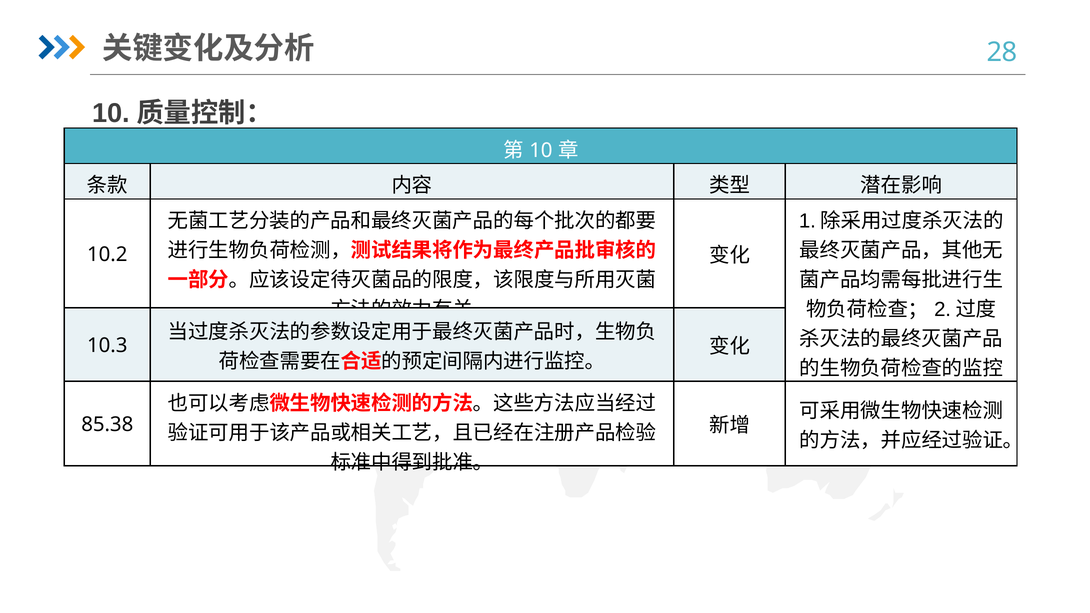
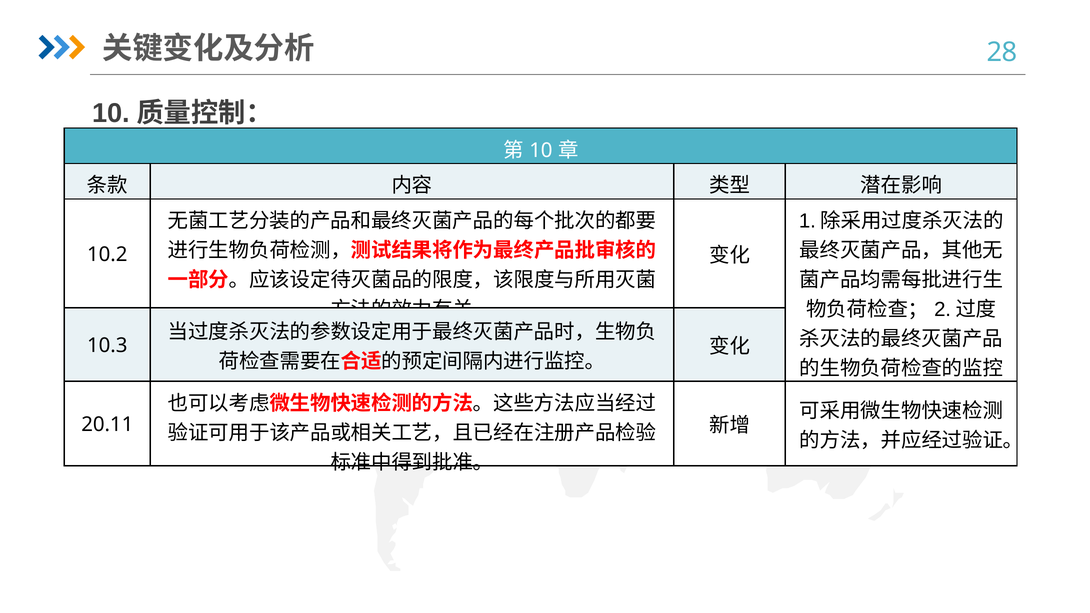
85.38: 85.38 -> 20.11 (107, 425)
